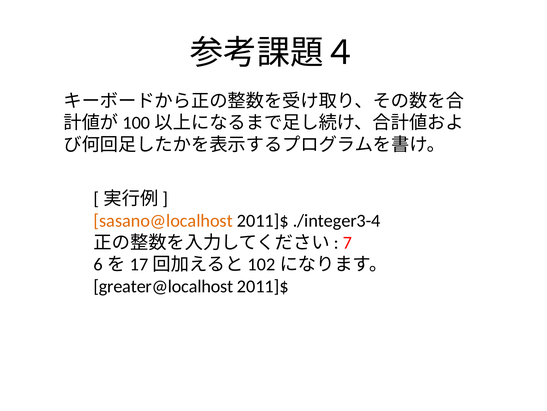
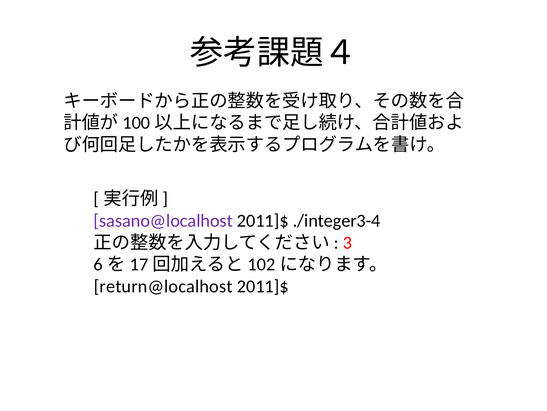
sasano@localhost colour: orange -> purple (163, 220)
7: 7 -> 3 (348, 242)
greater@localhost: greater@localhost -> return@localhost (163, 286)
